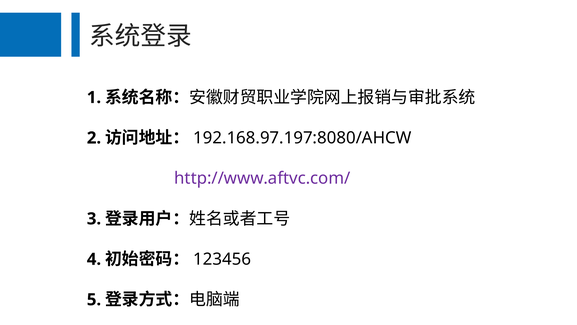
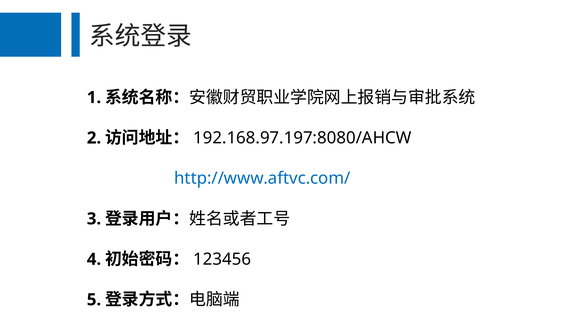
http://www.aftvc.com/ colour: purple -> blue (262, 178)
